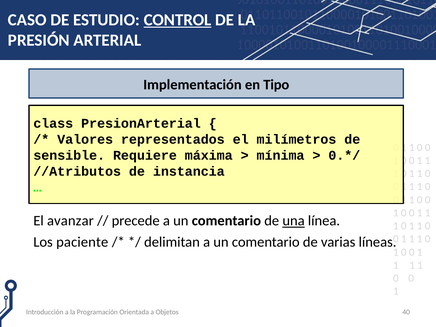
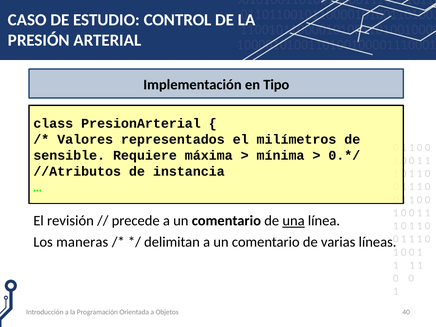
CONTROL underline: present -> none (178, 20)
avanzar: avanzar -> revisión (70, 221)
paciente: paciente -> maneras (82, 242)
